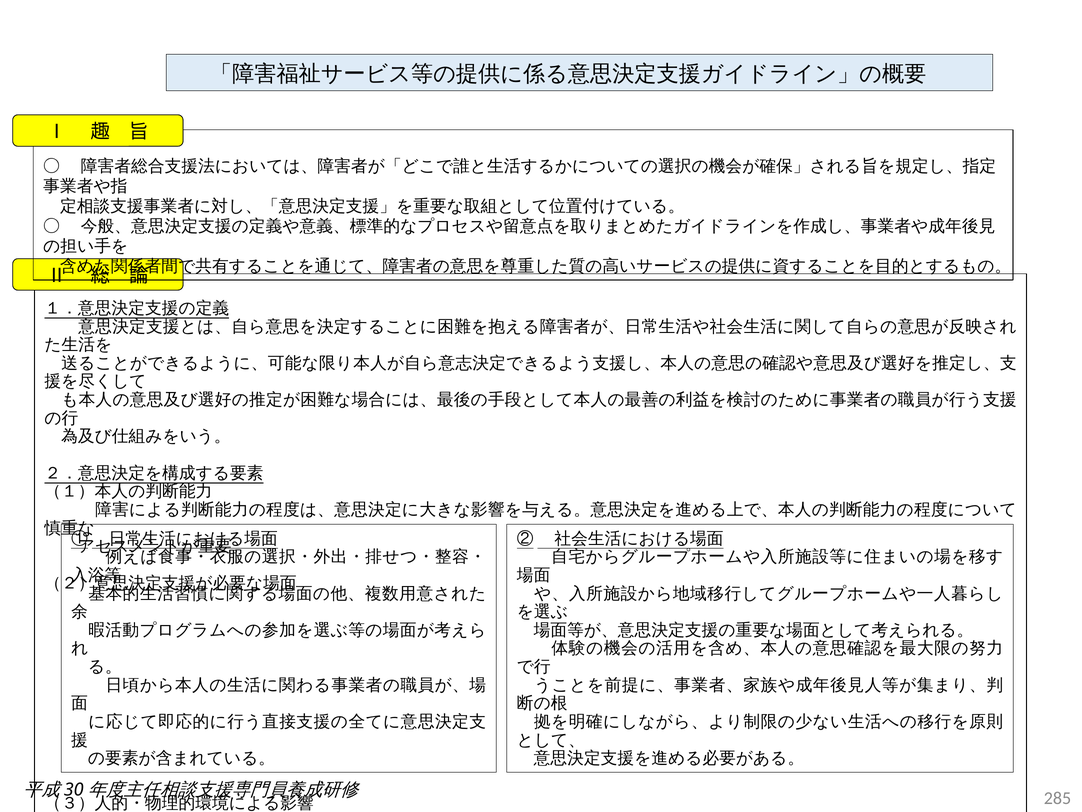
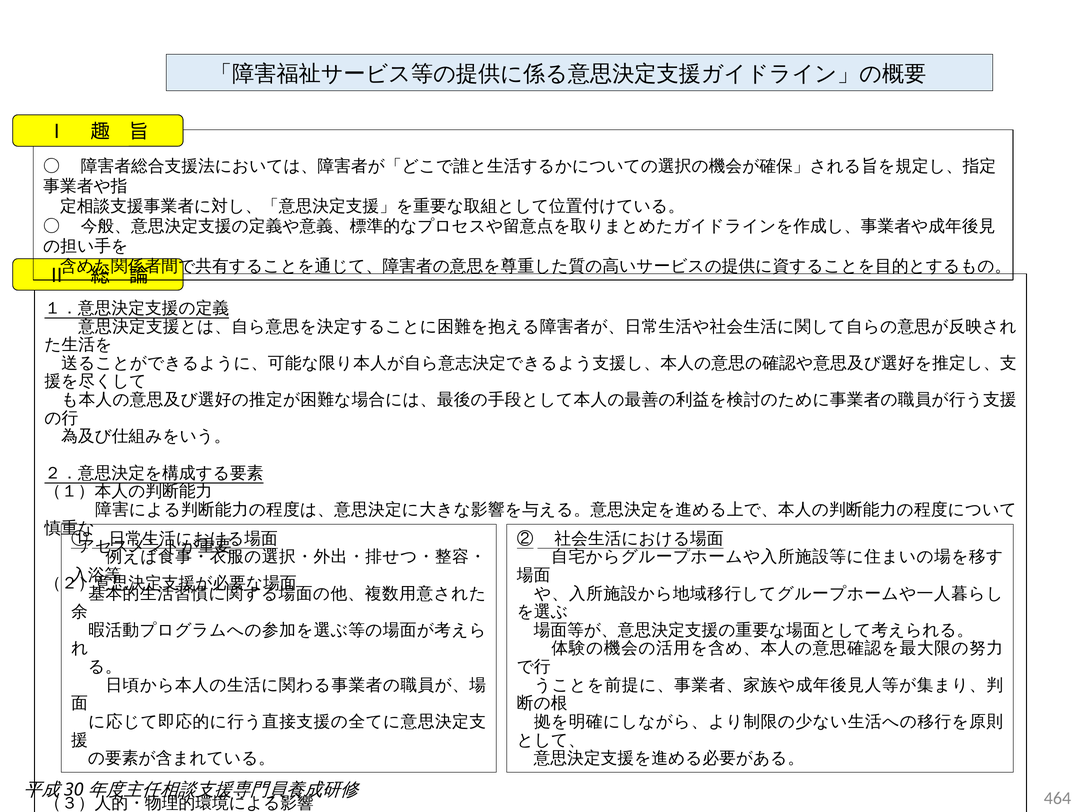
285: 285 -> 464 (1057, 798)
